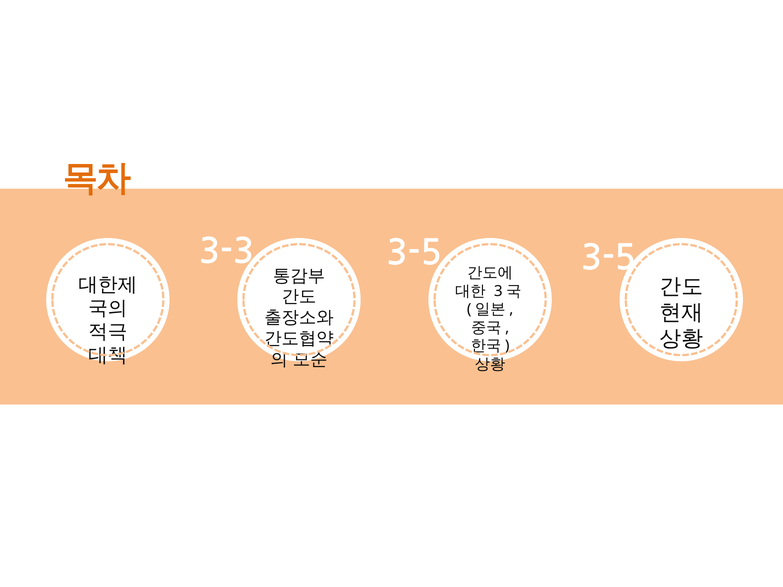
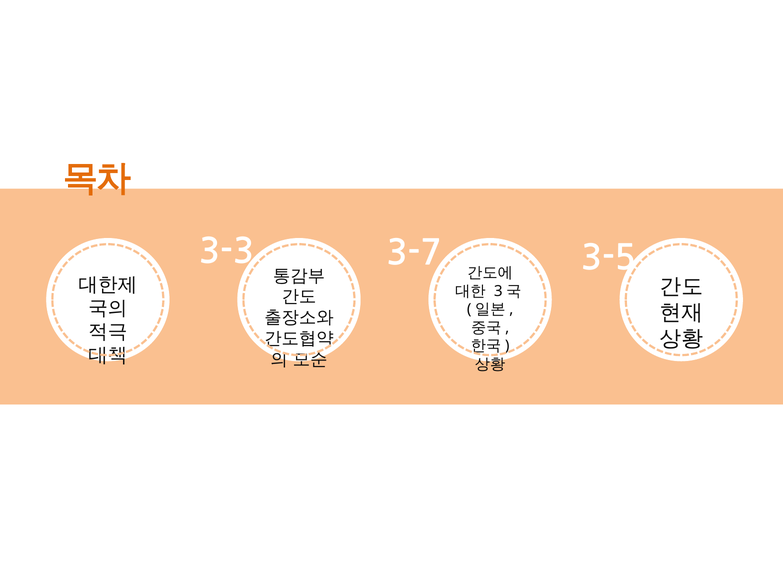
3-3 3-5: 3-5 -> 3-7 (414, 253)
